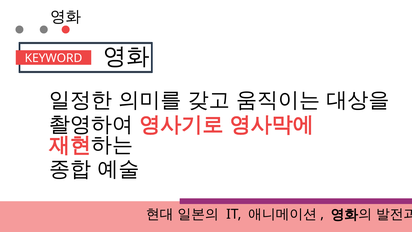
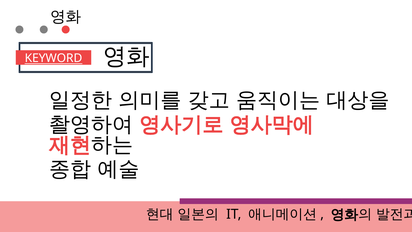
KEYWORD underline: none -> present (54, 58)
